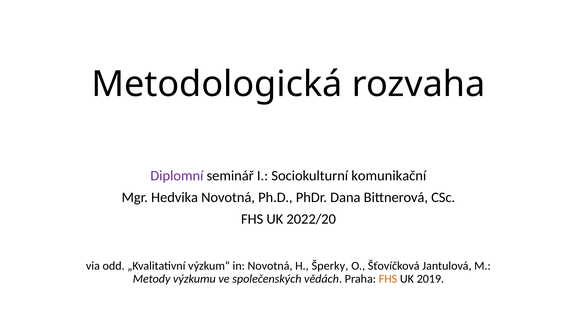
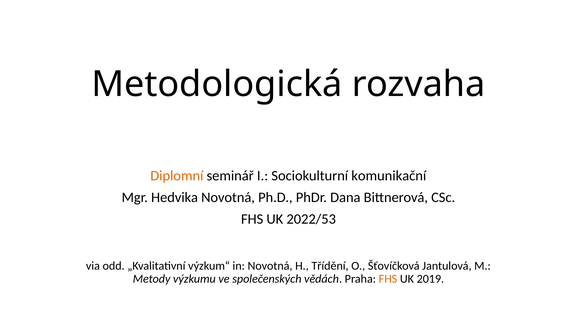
Diplomní colour: purple -> orange (177, 176)
2022/20: 2022/20 -> 2022/53 (311, 219)
Šperky: Šperky -> Třídění (330, 266)
